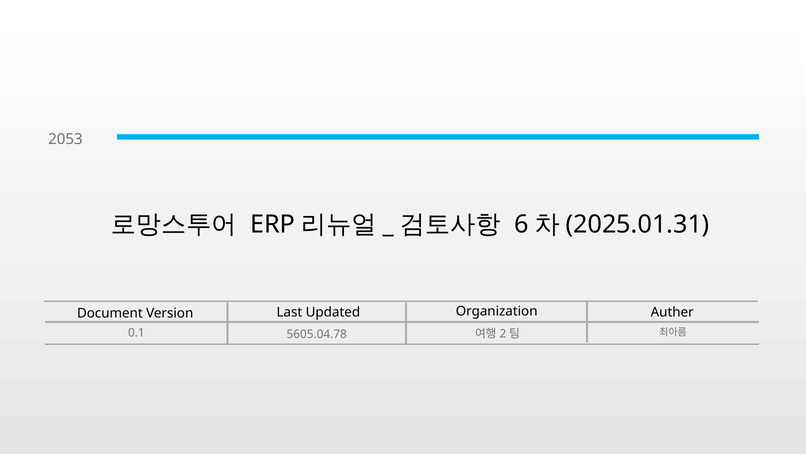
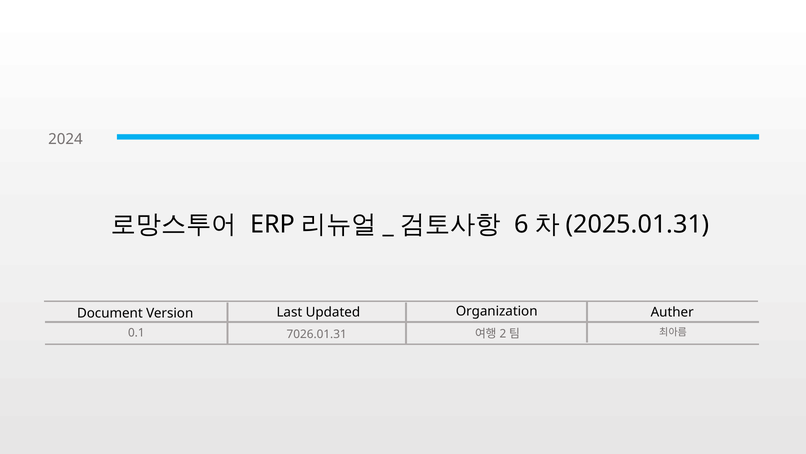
2053: 2053 -> 2024 (66, 139)
5605.04.78: 5605.04.78 -> 7026.01.31 (317, 334)
